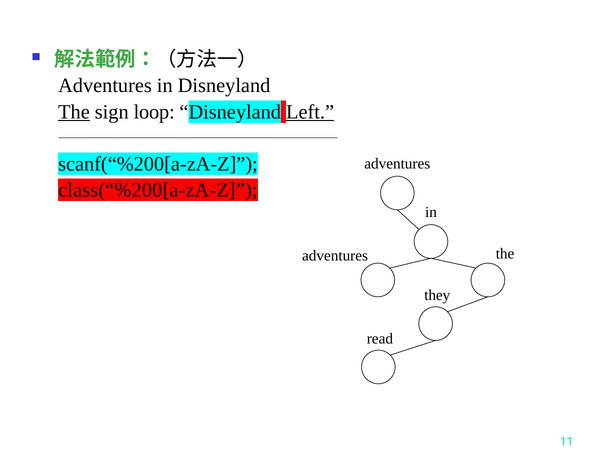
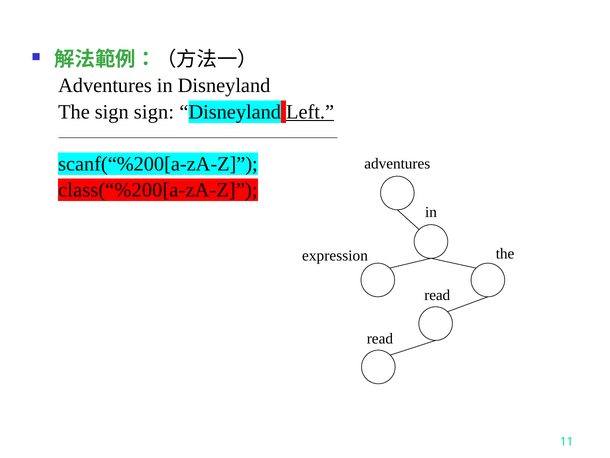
The underline: present -> none (74, 112)
sign loop: loop -> sign (154, 112)
adventures: adventures -> expression (335, 256)
they: they -> read (437, 295)
